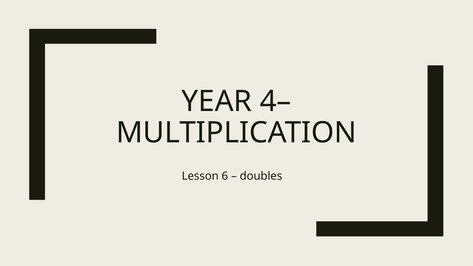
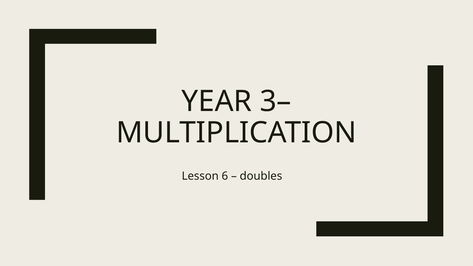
4–: 4– -> 3– (276, 101)
